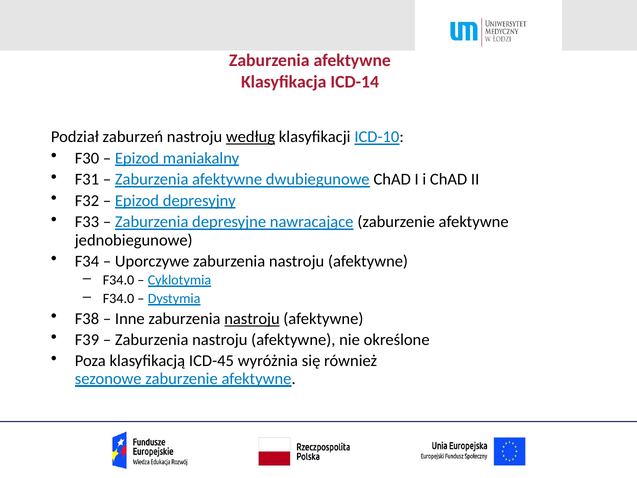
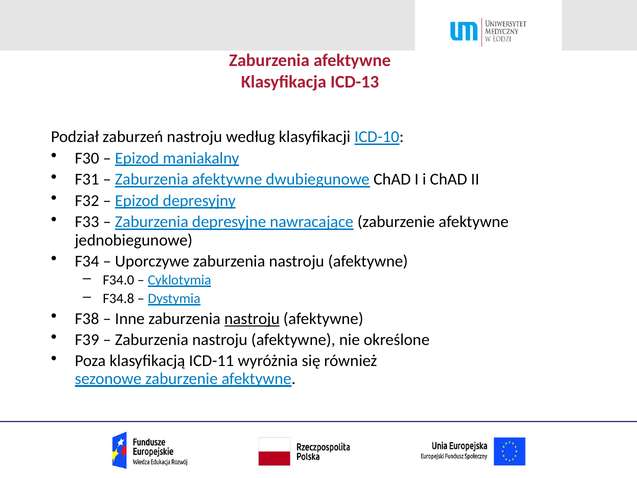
ICD-14: ICD-14 -> ICD-13 (355, 82)
według underline: present -> none (250, 137)
F34.0: F34.0 -> F34.8 (118, 298)
ICD-45: ICD-45 -> ICD-11 (211, 361)
